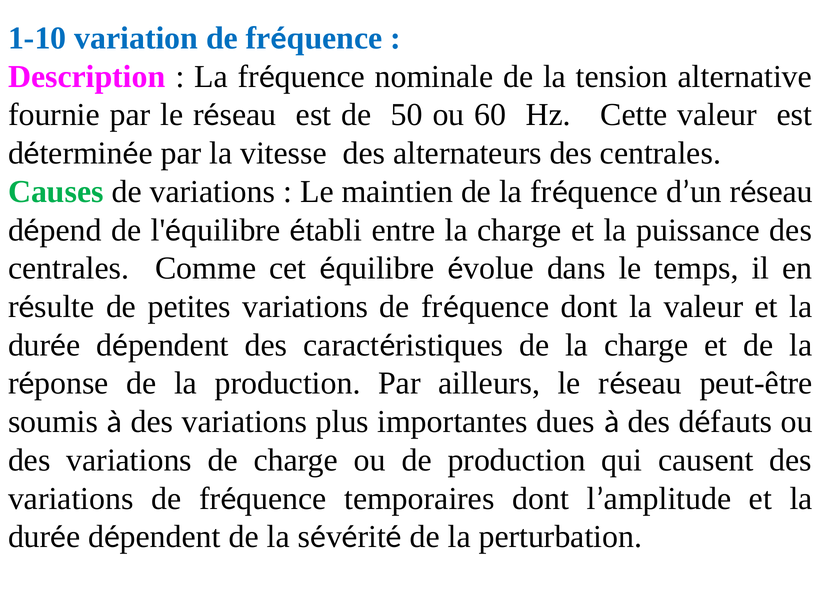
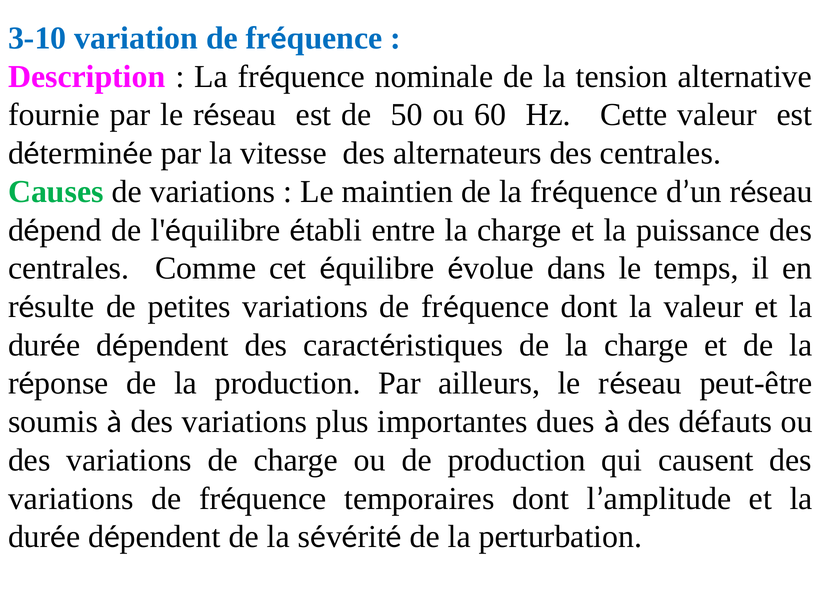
1-10: 1-10 -> 3-10 (37, 38)
